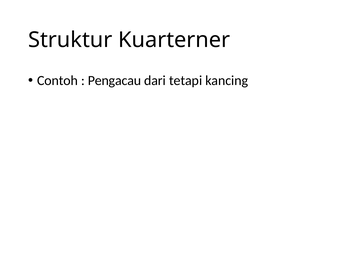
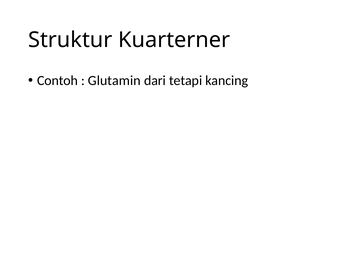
Pengacau: Pengacau -> Glutamin (114, 80)
